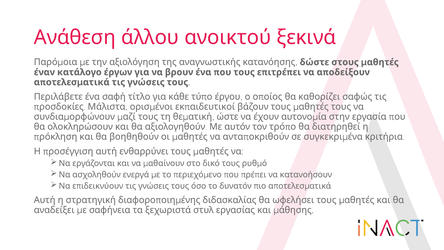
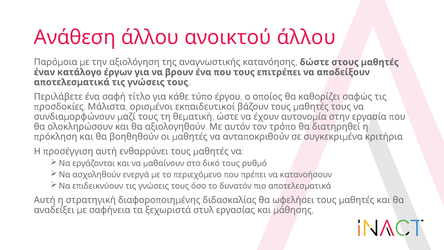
ανοικτού ξεκινά: ξεκινά -> άλλου (306, 37)
